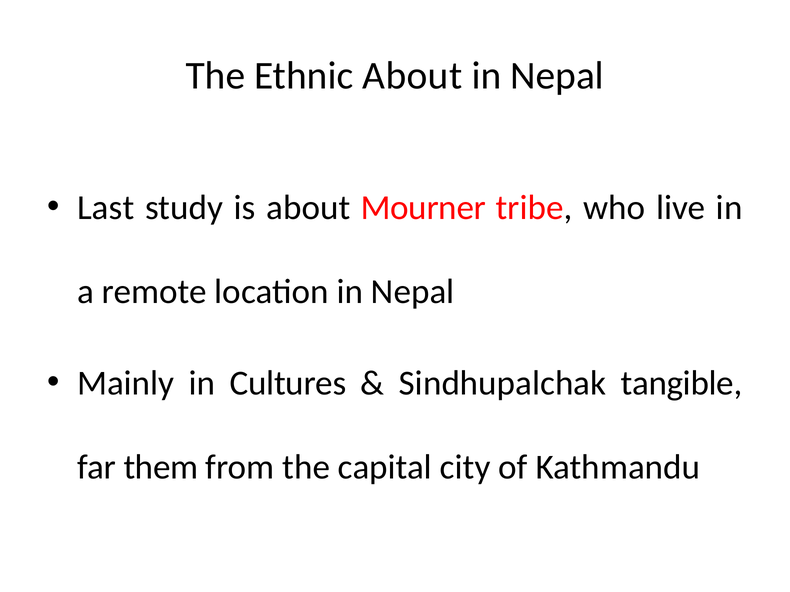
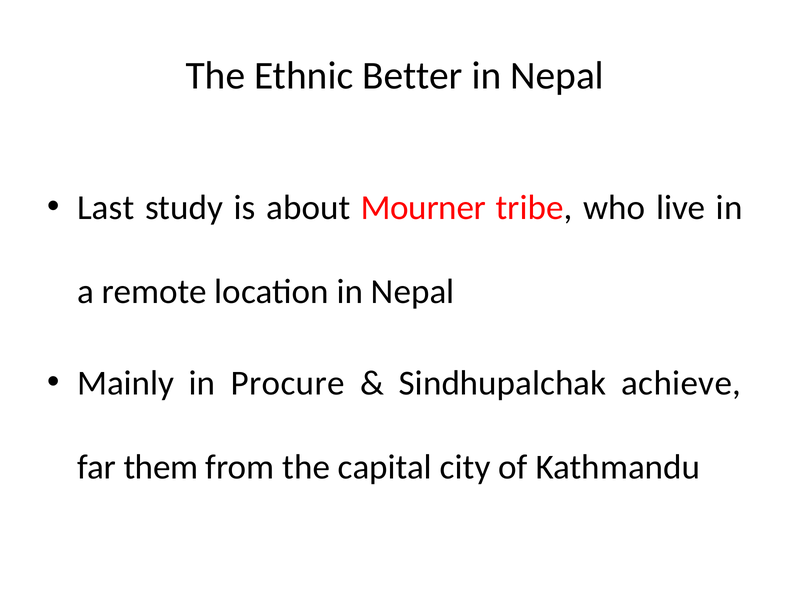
Ethnic About: About -> Better (413, 76)
Cultures: Cultures -> Procure (288, 383)
tangible: tangible -> achieve (681, 383)
